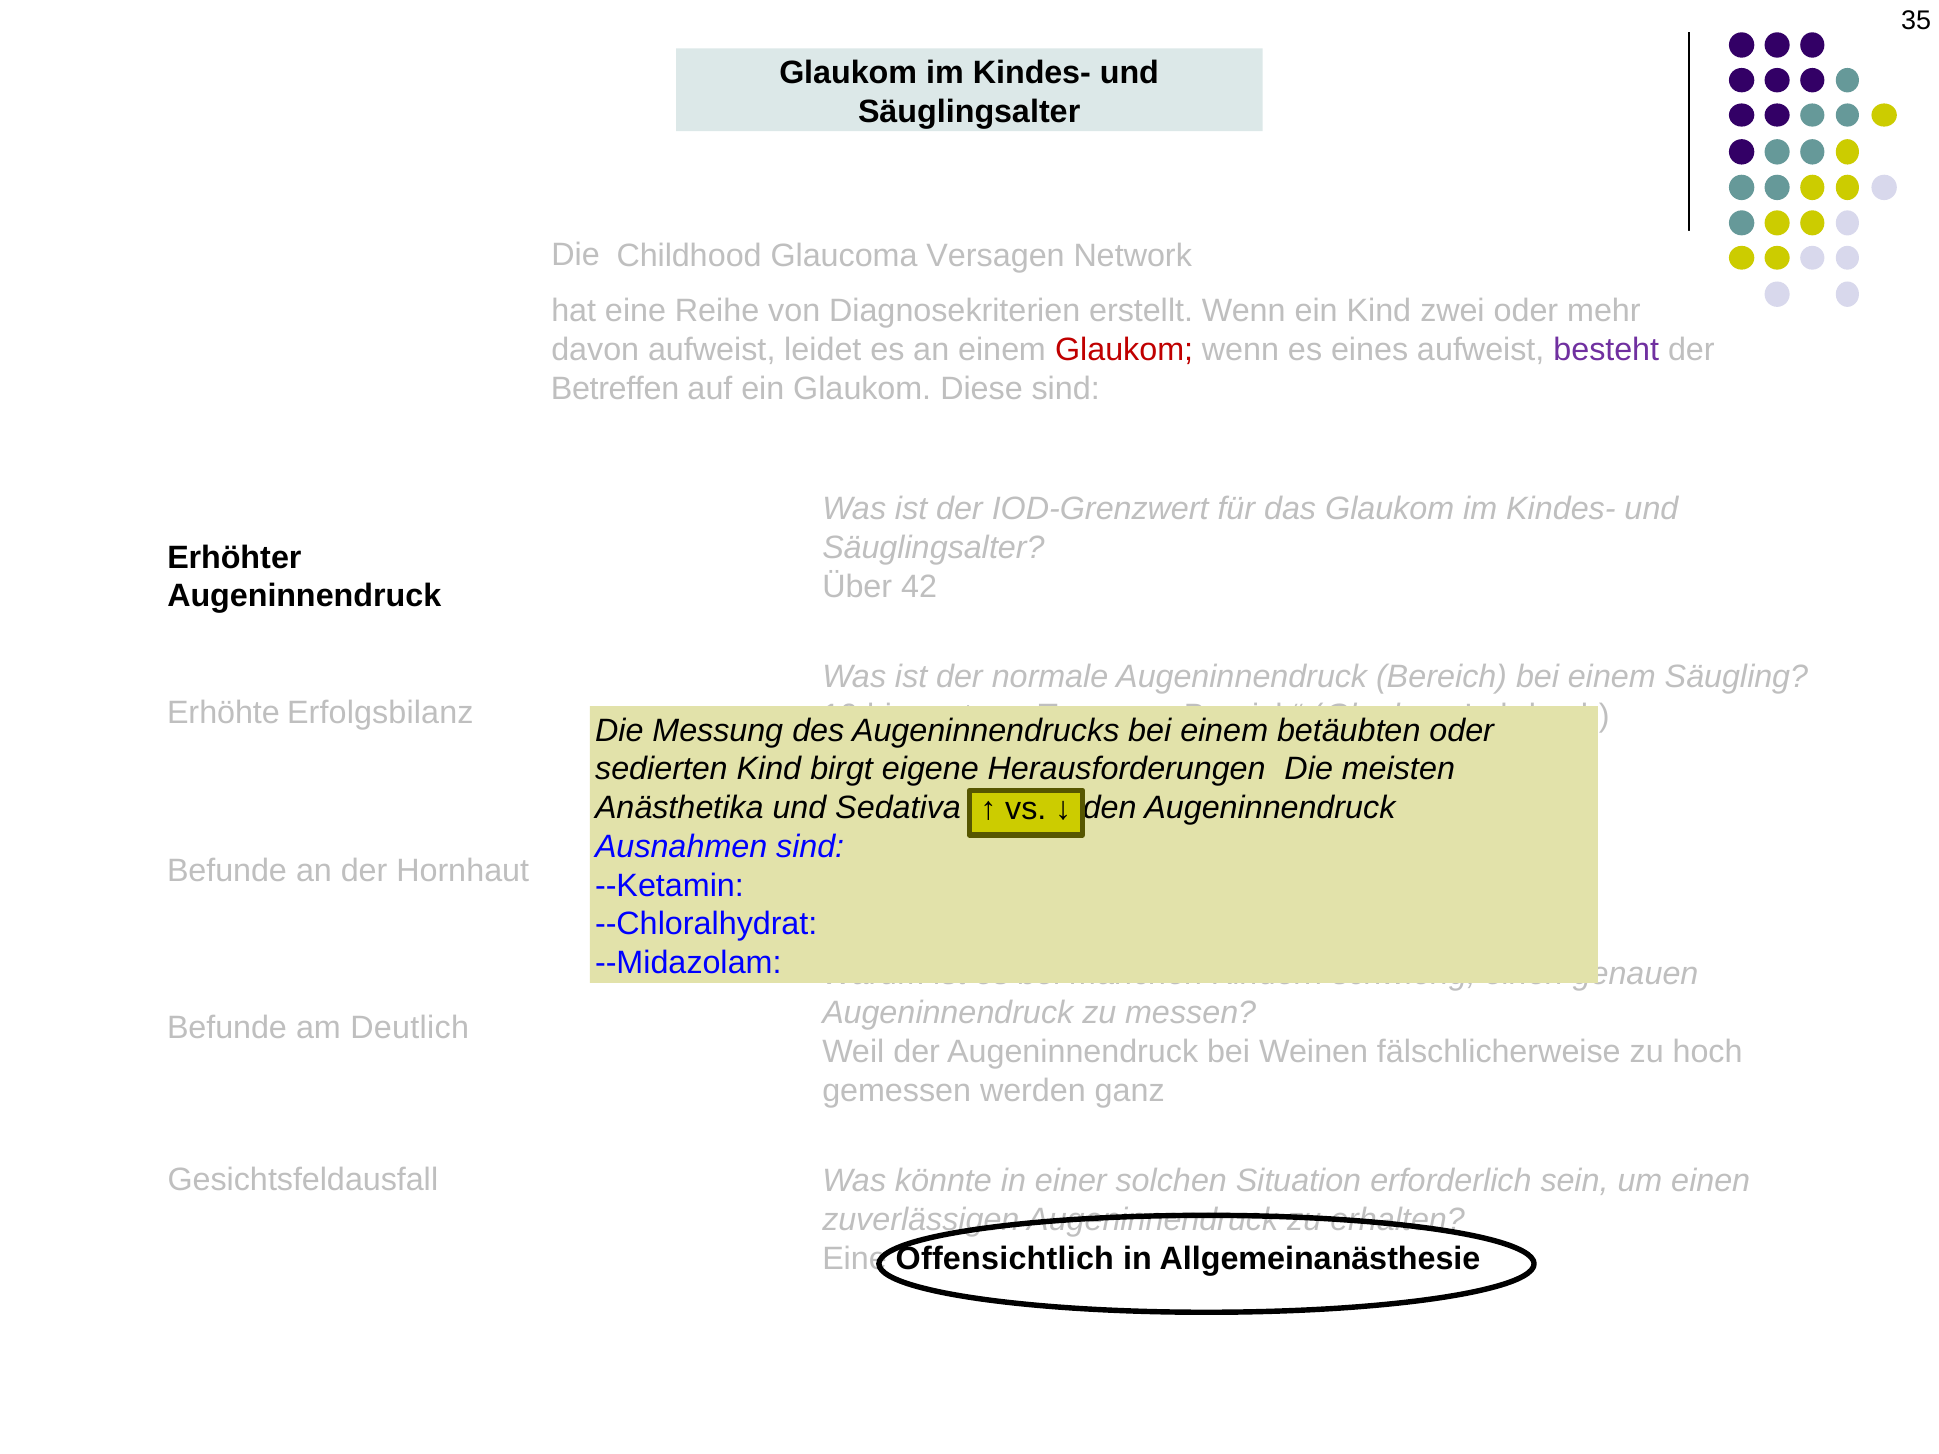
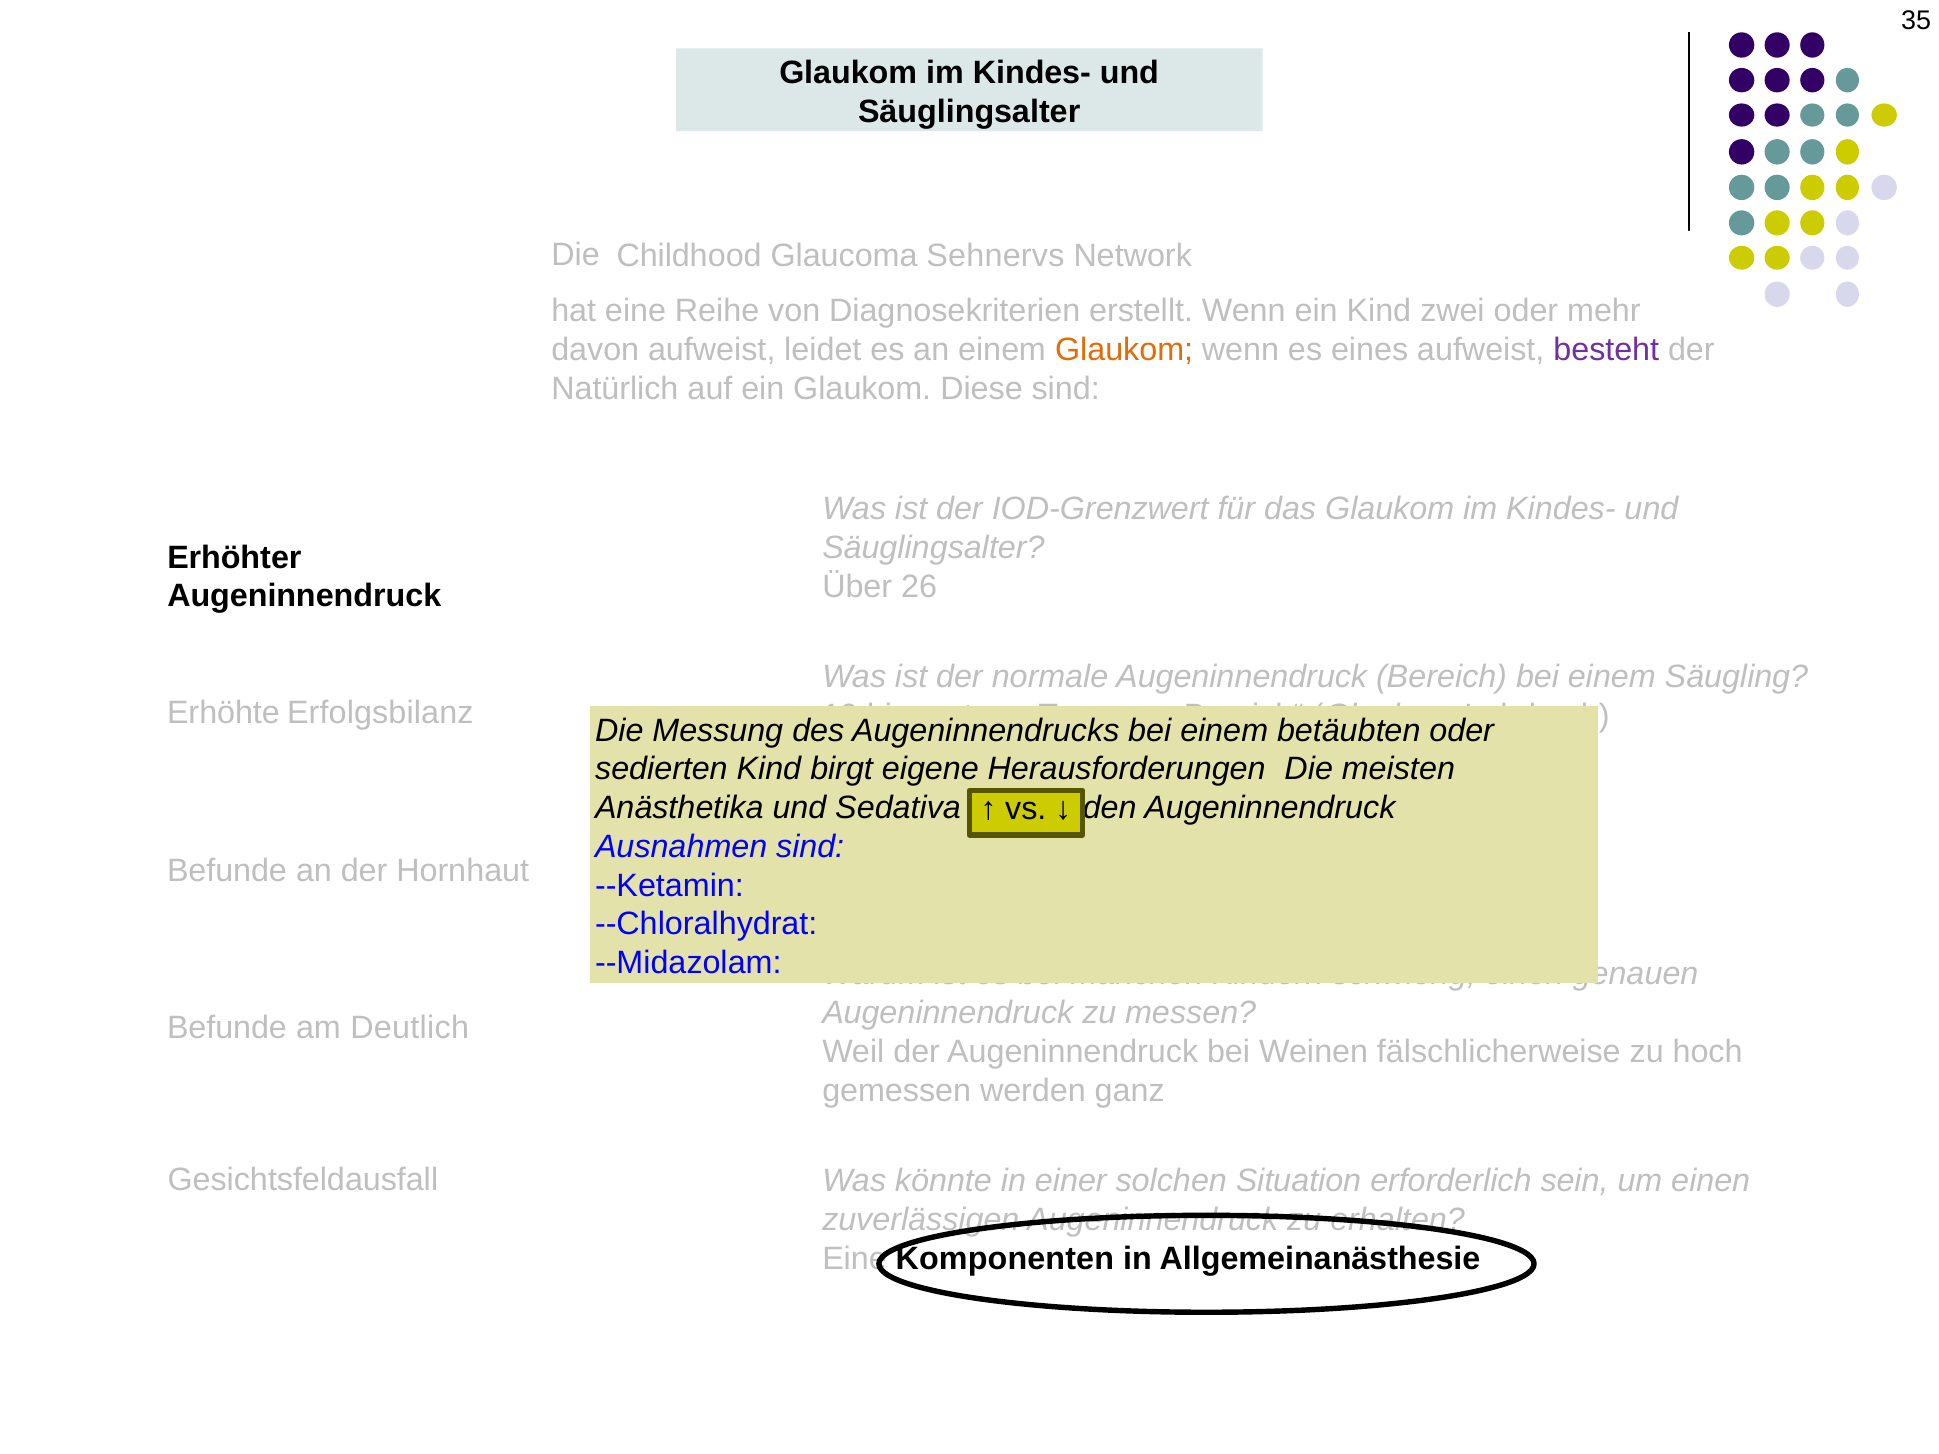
Versagen: Versagen -> Sehnervs (995, 256)
Glaukom colour: red -> orange (1124, 350)
Betreffen: Betreffen -> Natürlich (615, 389)
42: 42 -> 26 (919, 587)
Offensichtlich: Offensichtlich -> Komponenten (1005, 1259)
